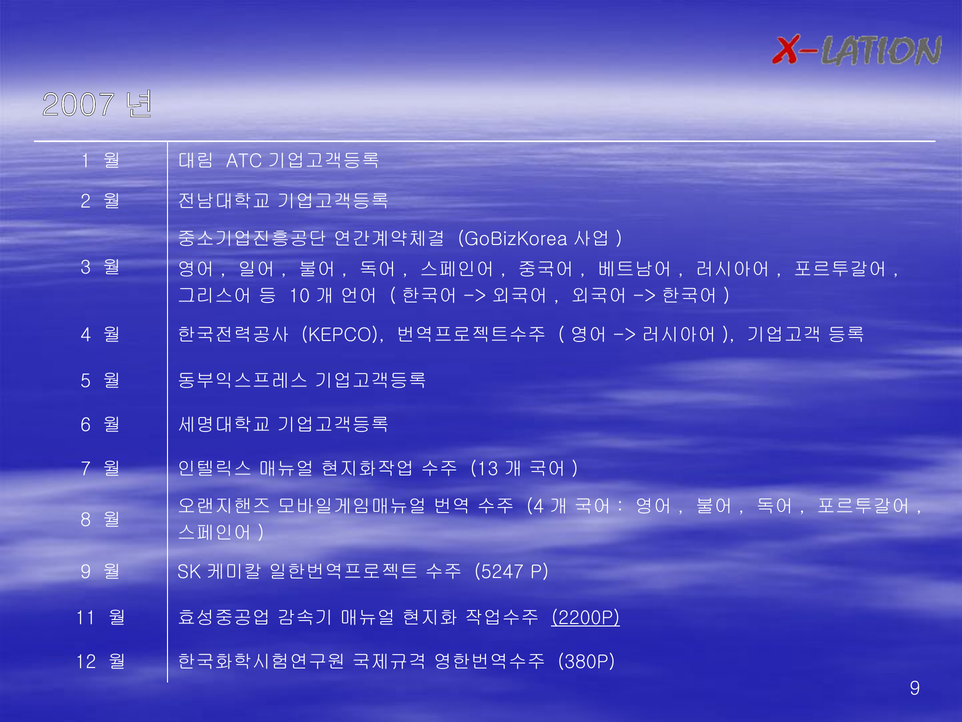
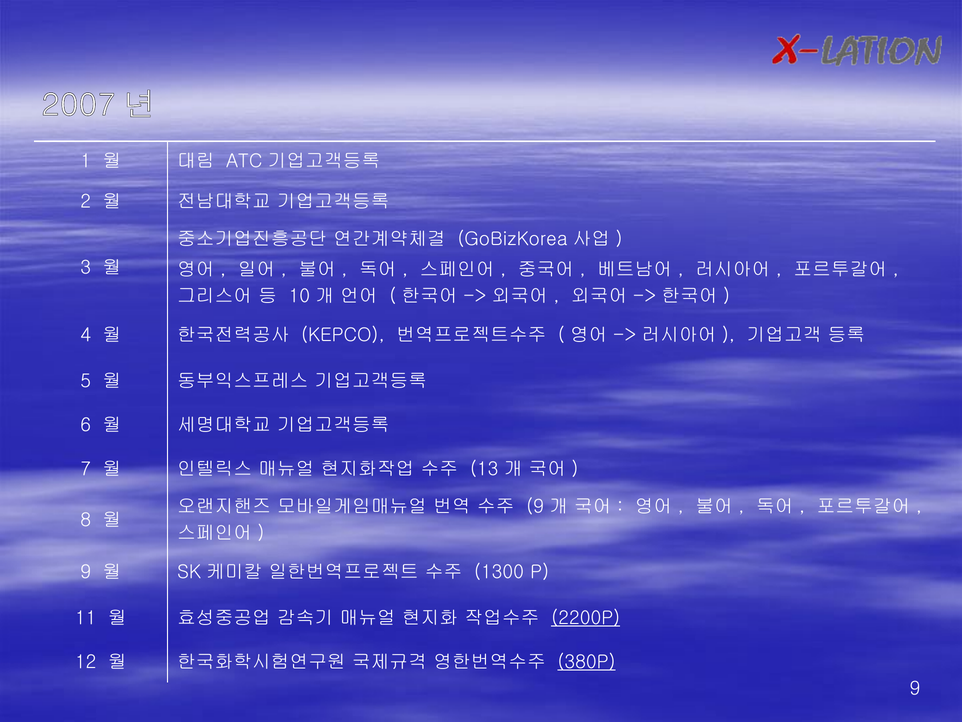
4: 4 -> 9 (535, 506)
5247: 5247 -> 1300 (499, 572)
380P underline: none -> present (587, 662)
